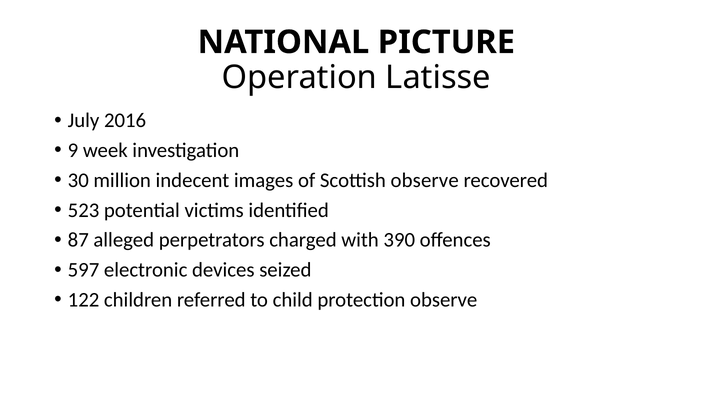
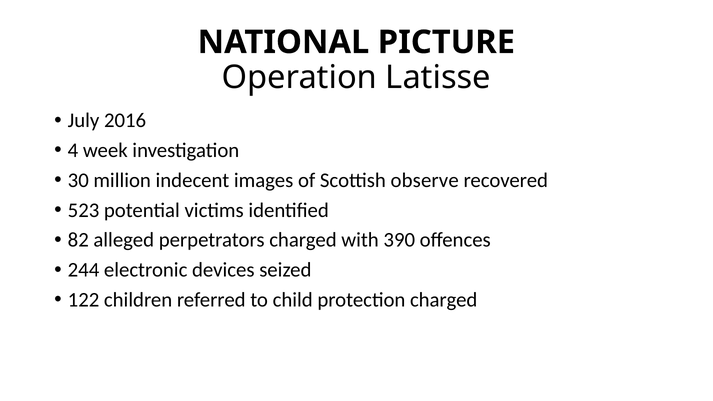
9: 9 -> 4 (73, 150)
87: 87 -> 82 (78, 240)
597: 597 -> 244 (84, 270)
protection observe: observe -> charged (444, 300)
